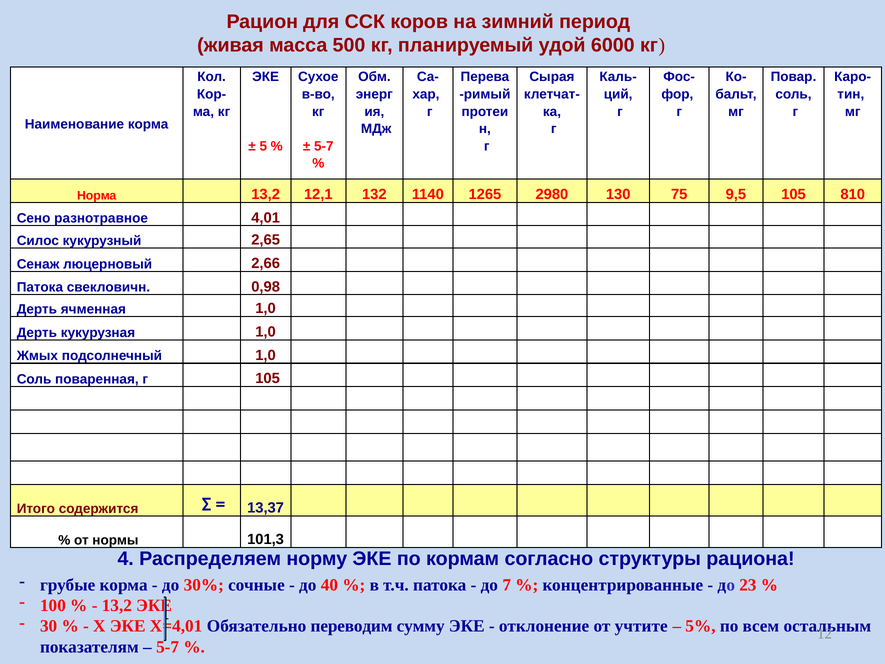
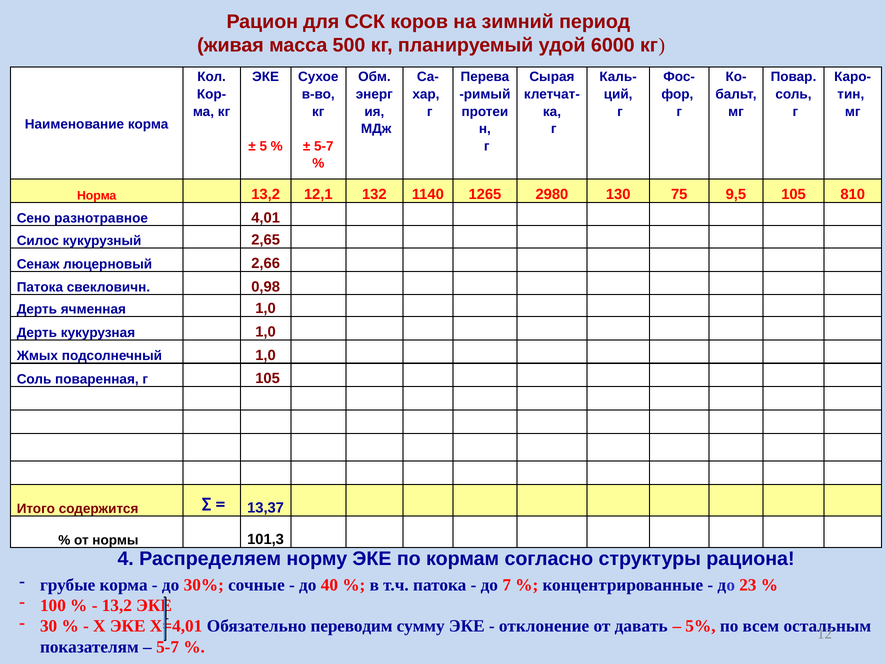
учтите: учтите -> давать (641, 626)
